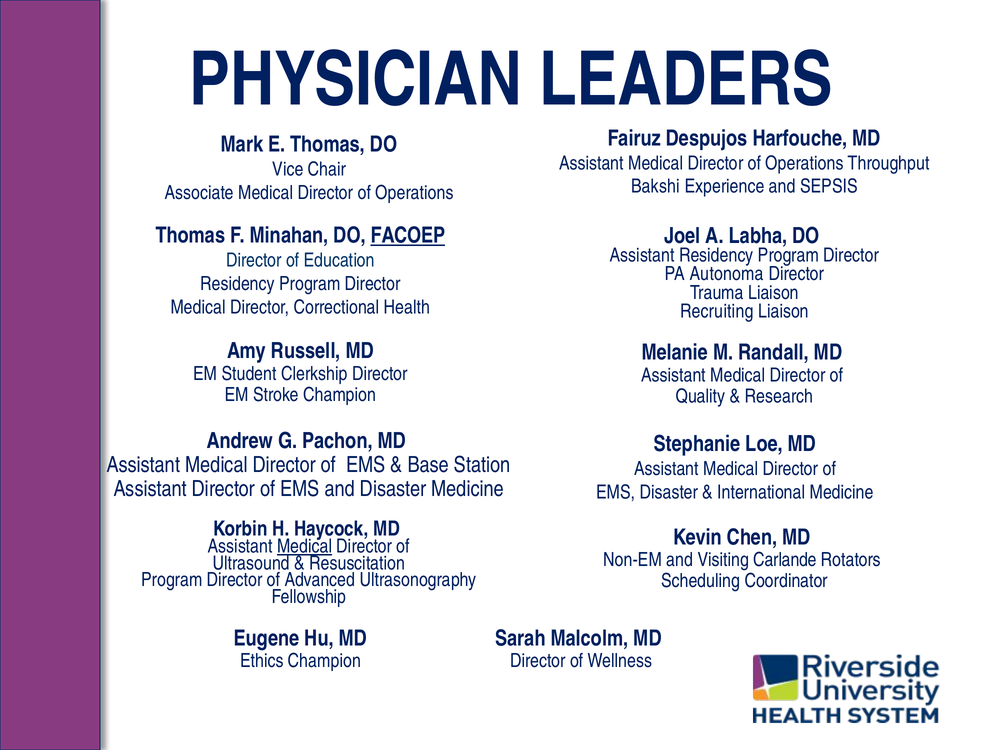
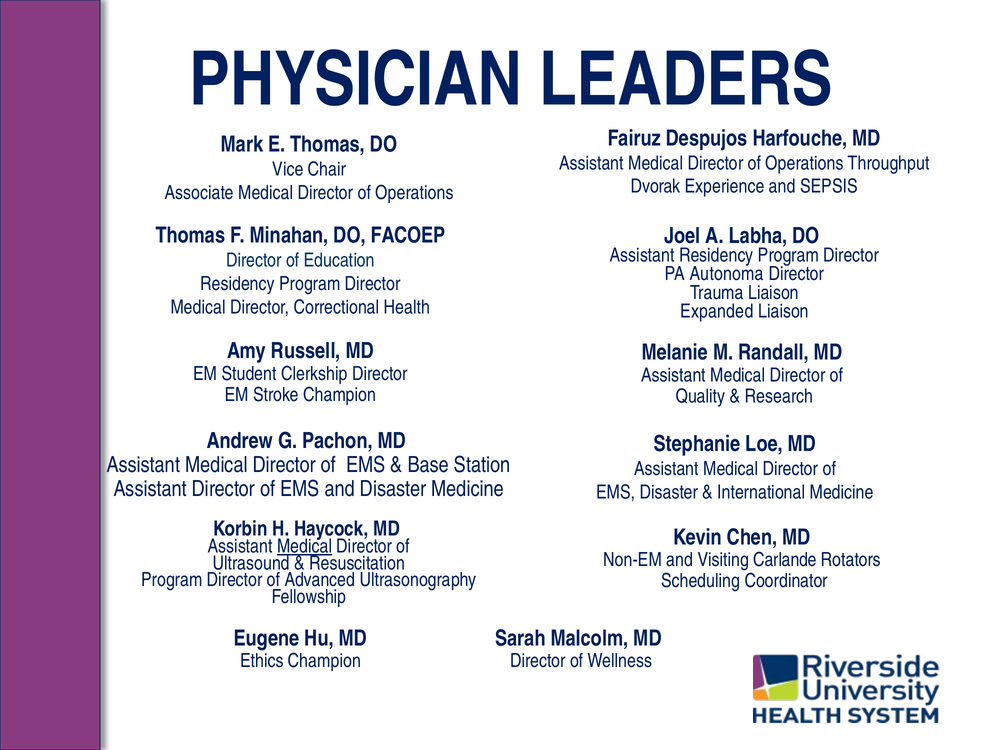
Bakshi: Bakshi -> Dvorak (656, 187)
FACOEP underline: present -> none (408, 236)
Recruiting: Recruiting -> Expanded (717, 311)
